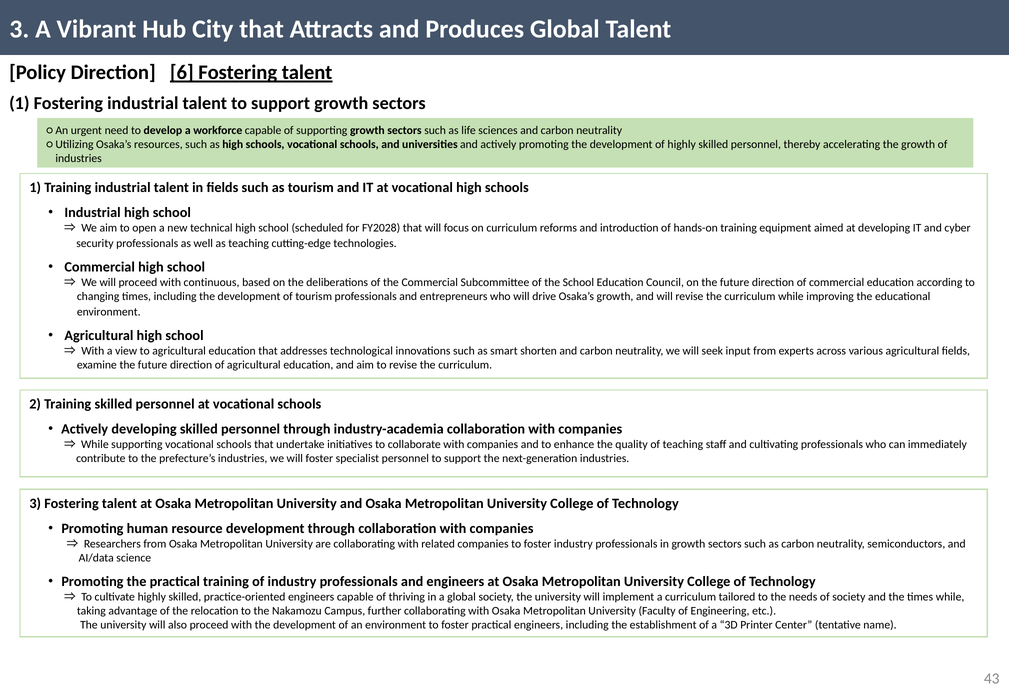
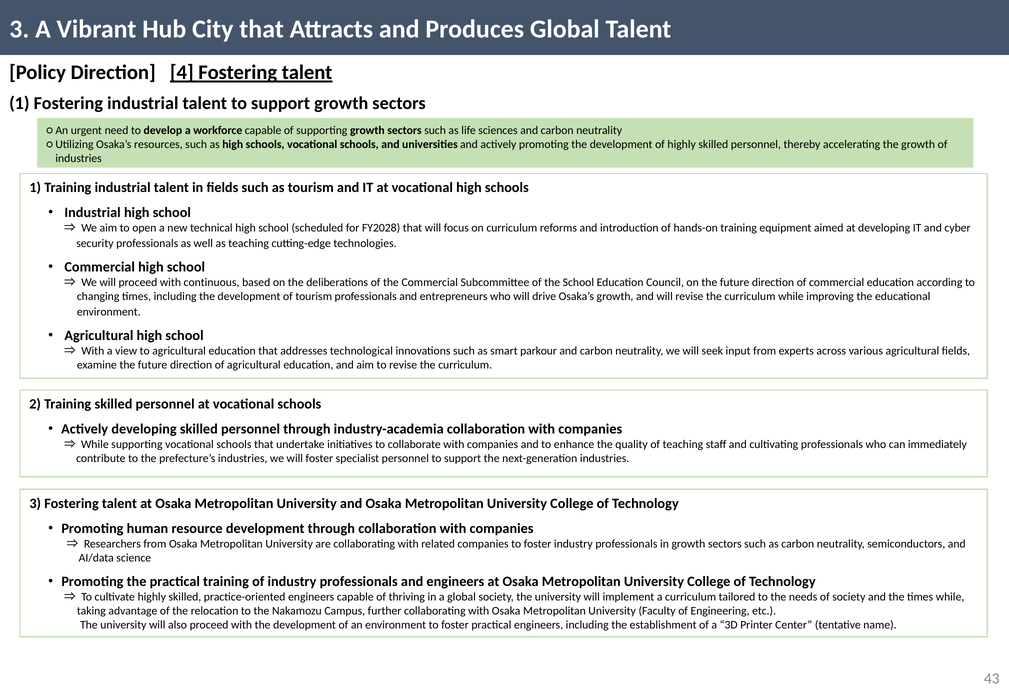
6: 6 -> 4 (182, 73)
shorten: shorten -> parkour (539, 351)
